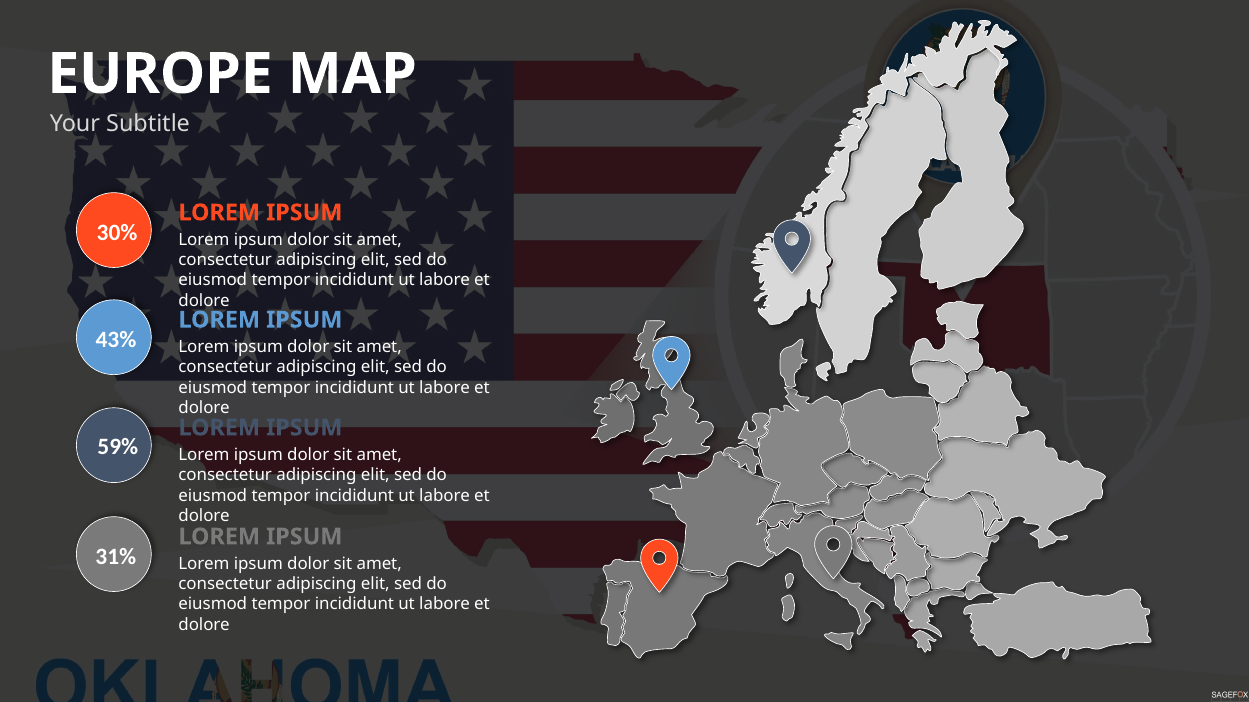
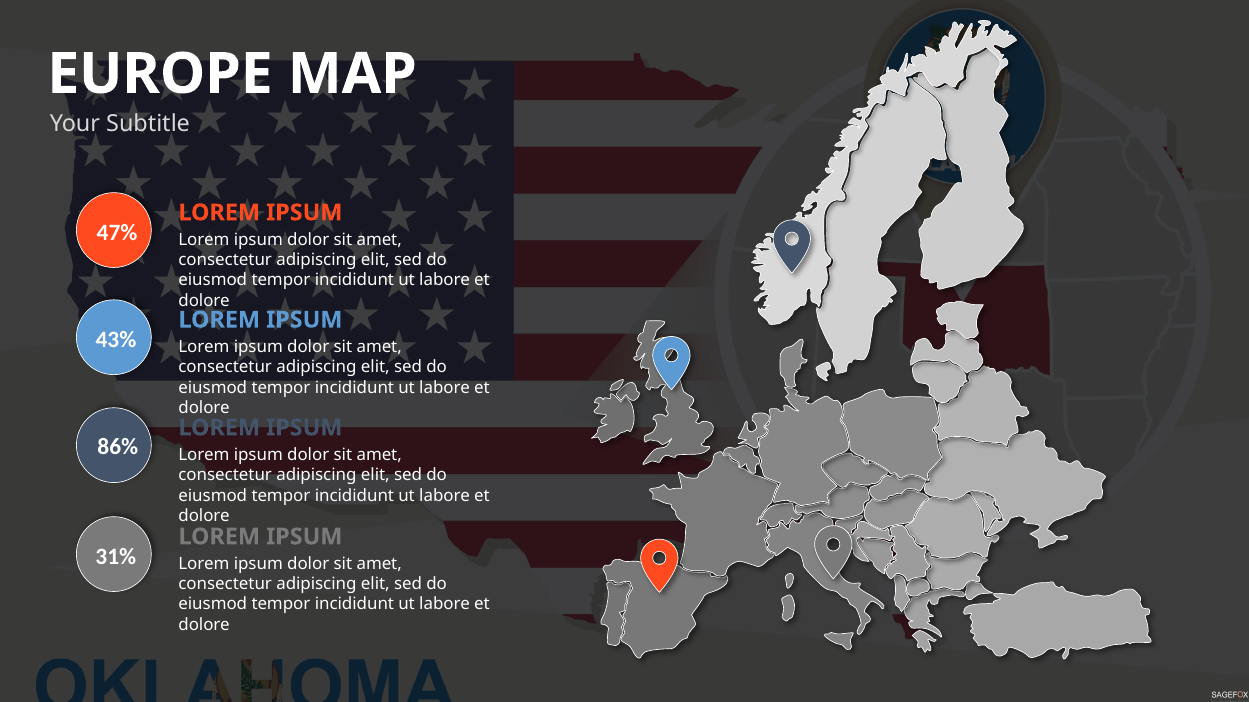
30%: 30% -> 47% (117, 233)
59%: 59% -> 86% (118, 447)
